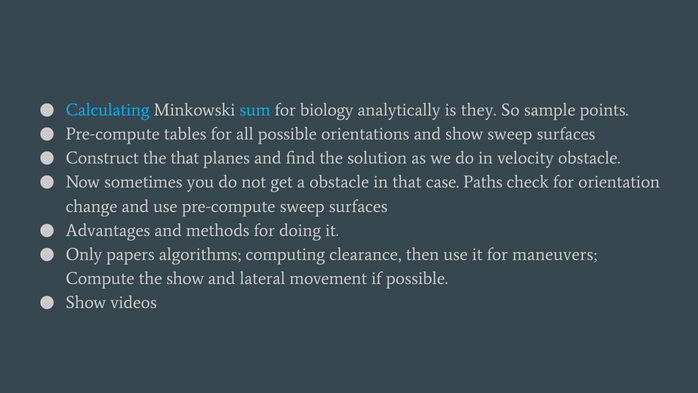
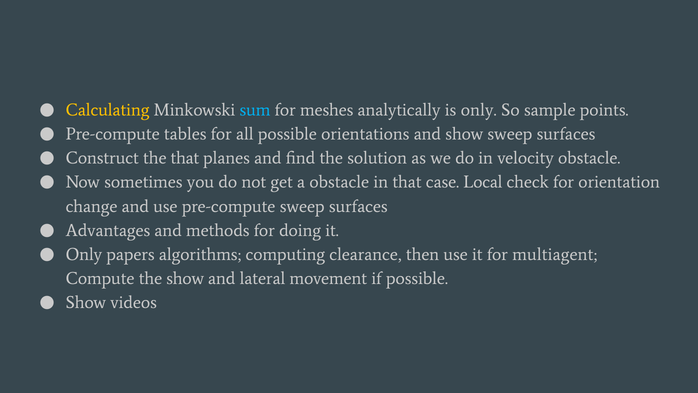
Calculating colour: light blue -> yellow (107, 110)
biology: biology -> meshes (327, 110)
is they: they -> only (479, 110)
Paths: Paths -> Local (483, 182)
maneuvers: maneuvers -> multiagent (555, 254)
